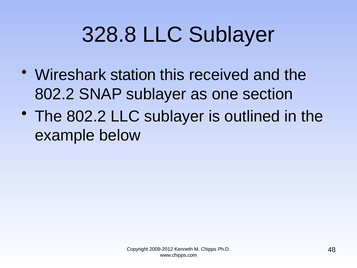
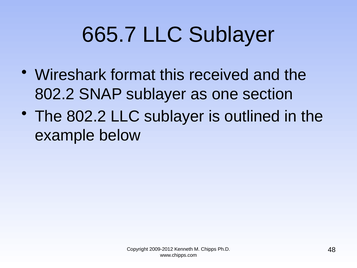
328.8: 328.8 -> 665.7 (109, 35)
station: station -> format (133, 75)
